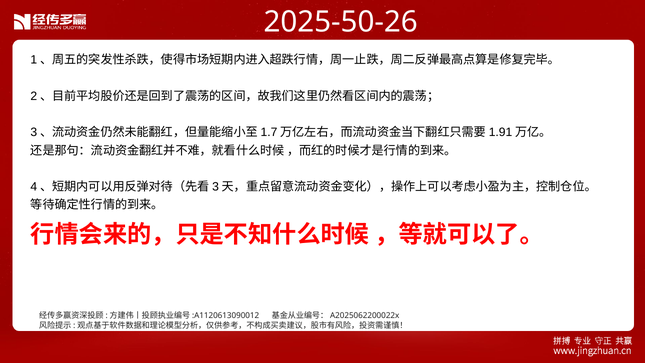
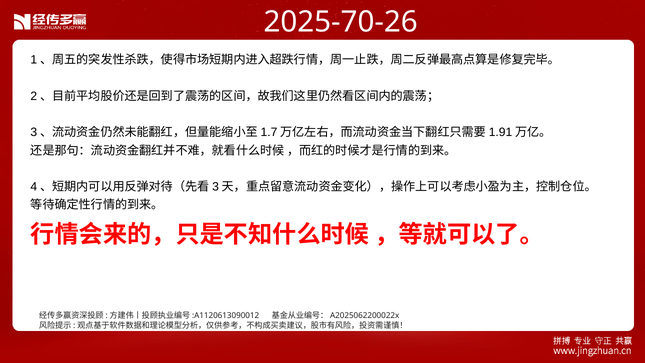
2025-50-26: 2025-50-26 -> 2025-70-26 (341, 22)
